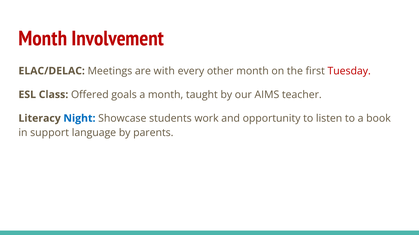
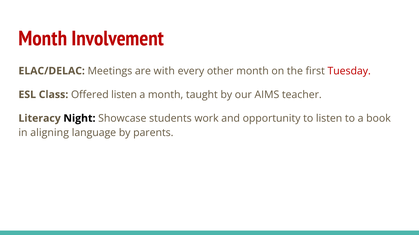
Offered goals: goals -> listen (124, 95)
Night colour: blue -> black (79, 119)
support: support -> aligning (50, 133)
